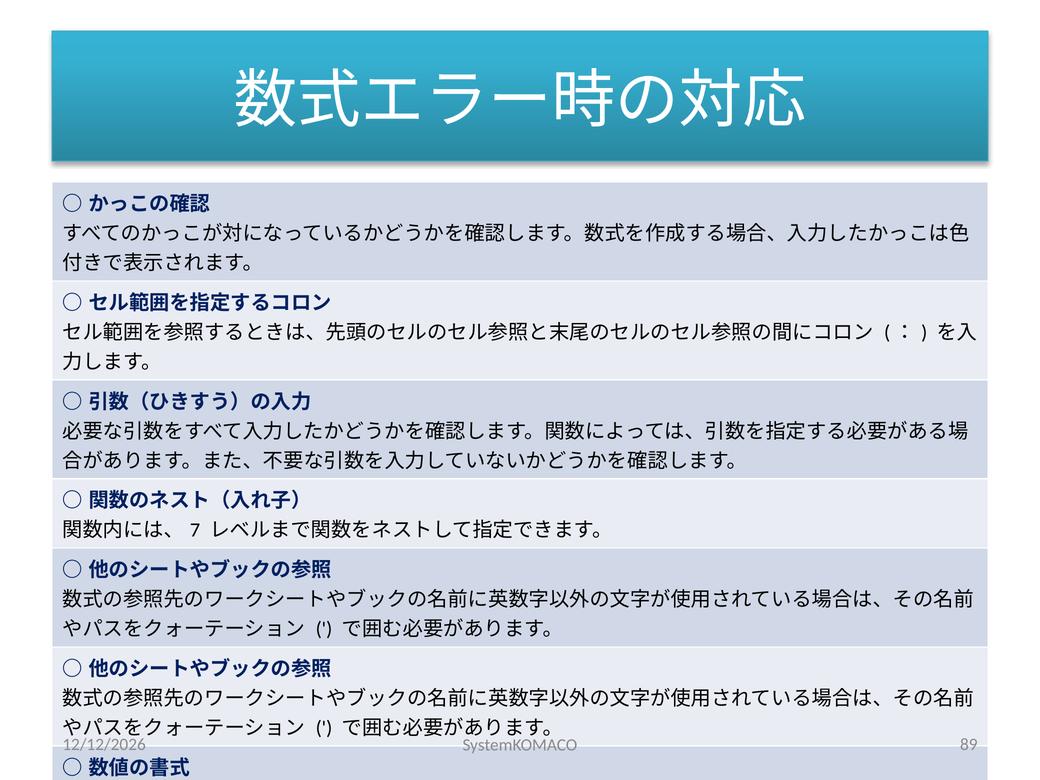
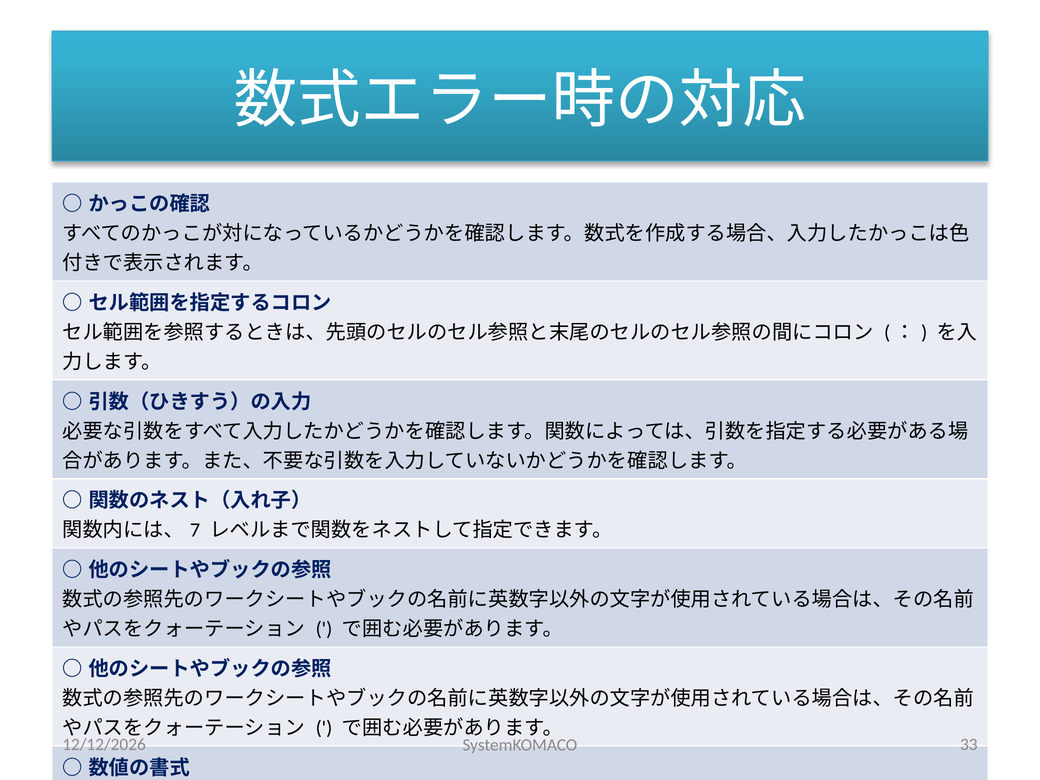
89: 89 -> 33 (969, 745)
